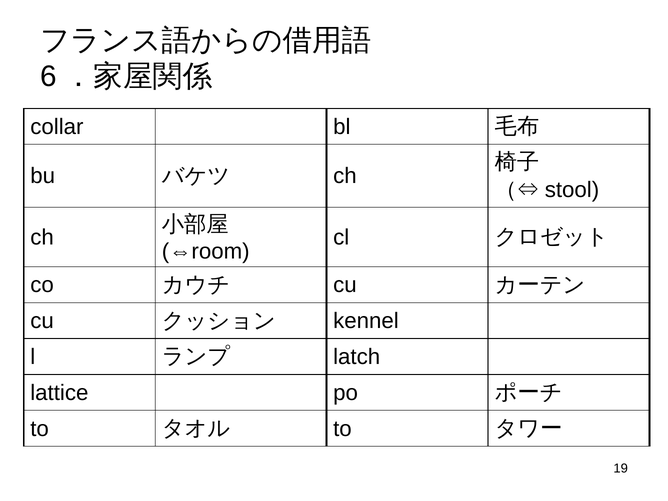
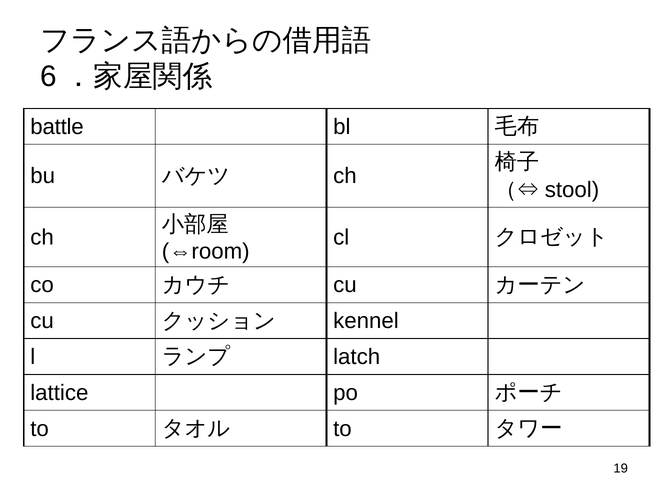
collar: collar -> battle (57, 127)
